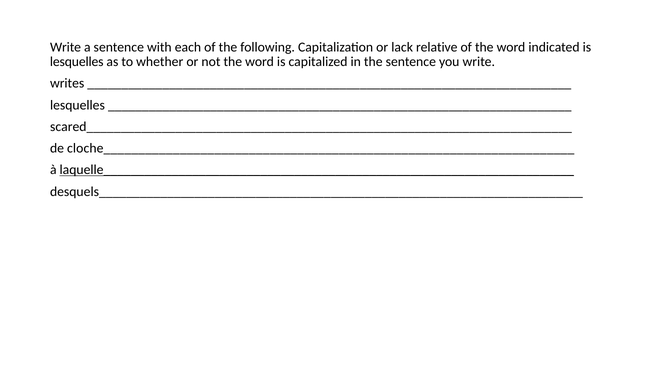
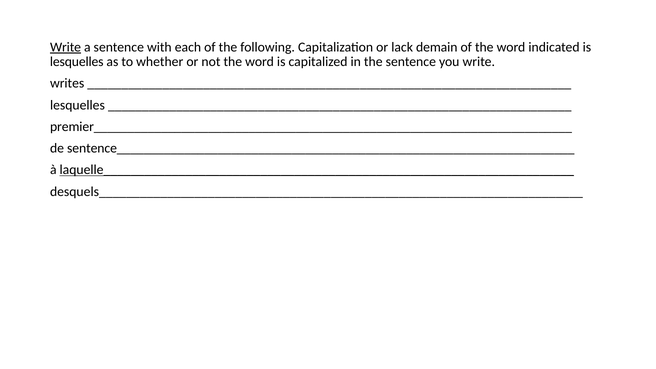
Write underline: none -> present (66, 47)
relative: relative -> demain (437, 47)
scared_______________________________________________________________________: scared_______________________________________________________________________ -> premier_______________________________________________________________________ (311, 127)
cloche____________________________________________________________________: cloche____________________________________________________________________ -> sentence____________________________________________________________________ (321, 148)
